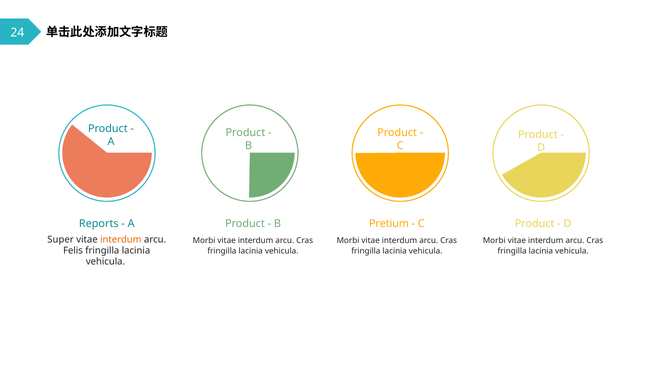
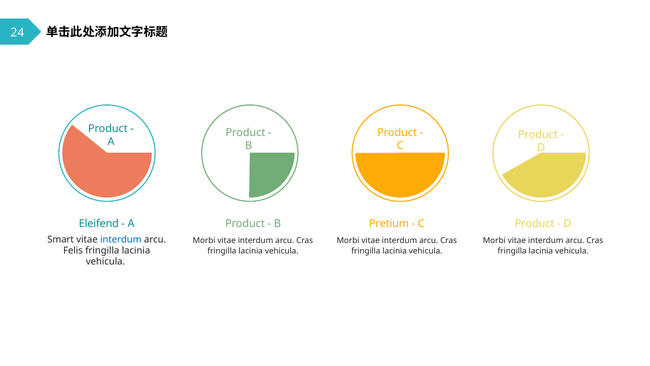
Reports: Reports -> Eleifend (99, 224)
Super: Super -> Smart (61, 239)
interdum colour: orange -> blue (121, 239)
